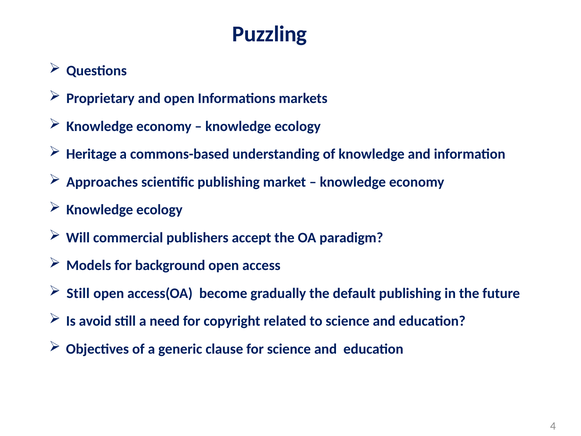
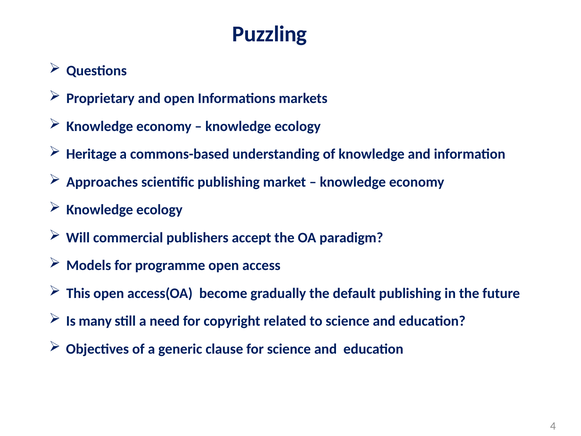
background: background -> programme (170, 265)
Still: Still -> This (78, 293)
avoid: avoid -> many (95, 321)
